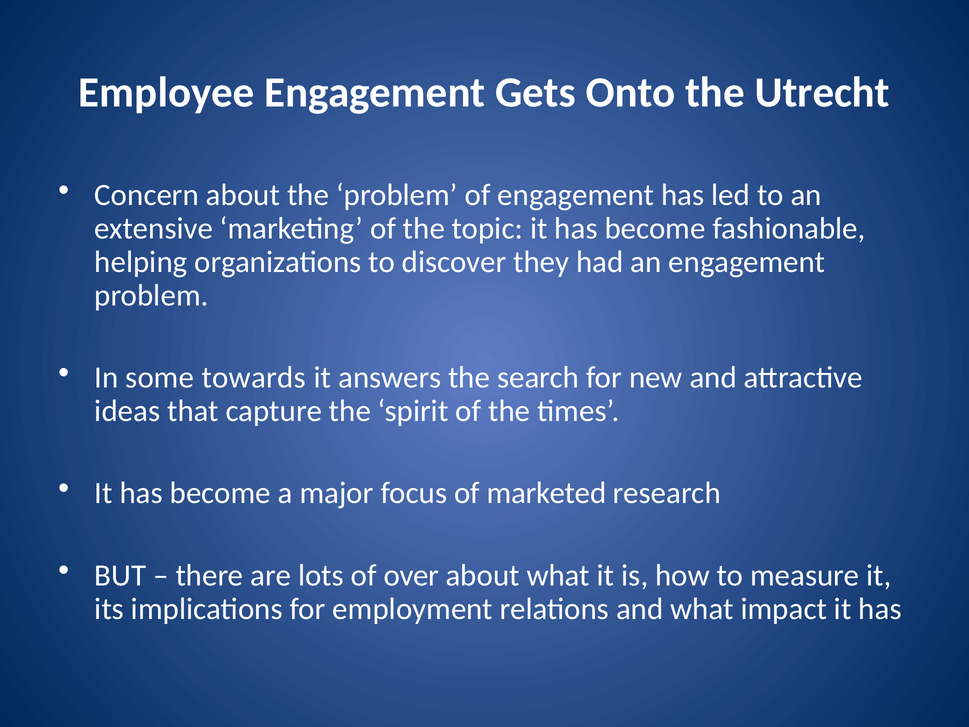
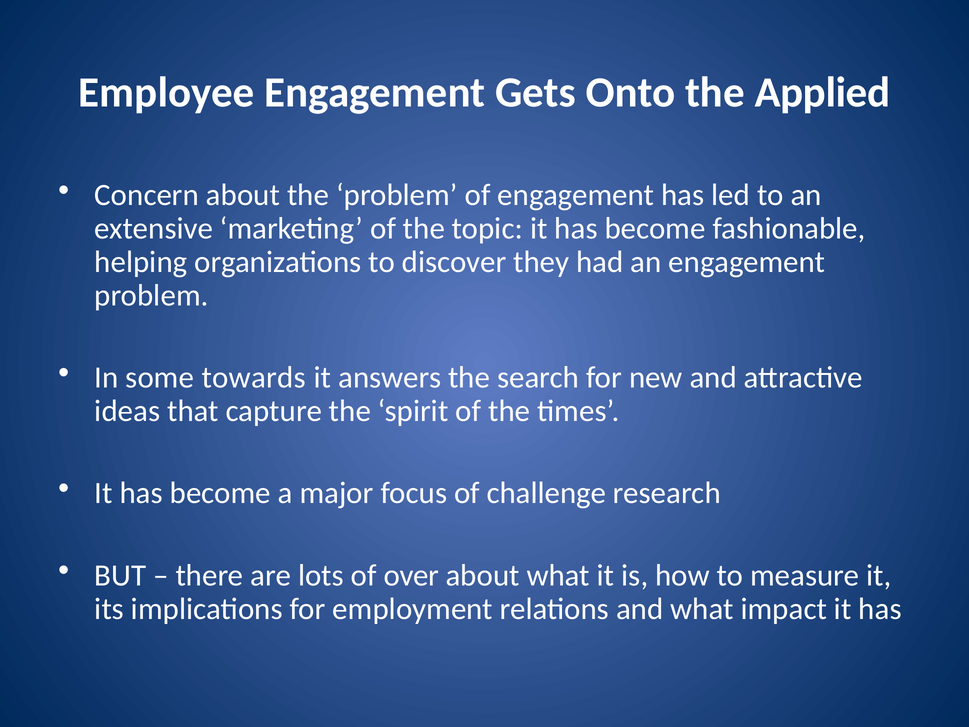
Utrecht: Utrecht -> Applied (822, 93)
marketed: marketed -> challenge (546, 493)
